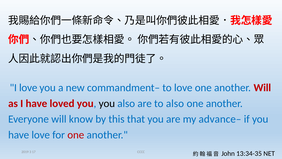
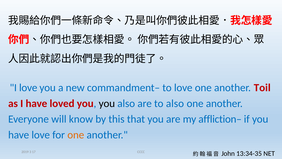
another Will: Will -> Toil (262, 88)
advance–: advance– -> affliction– (220, 119)
one colour: red -> orange (76, 135)
